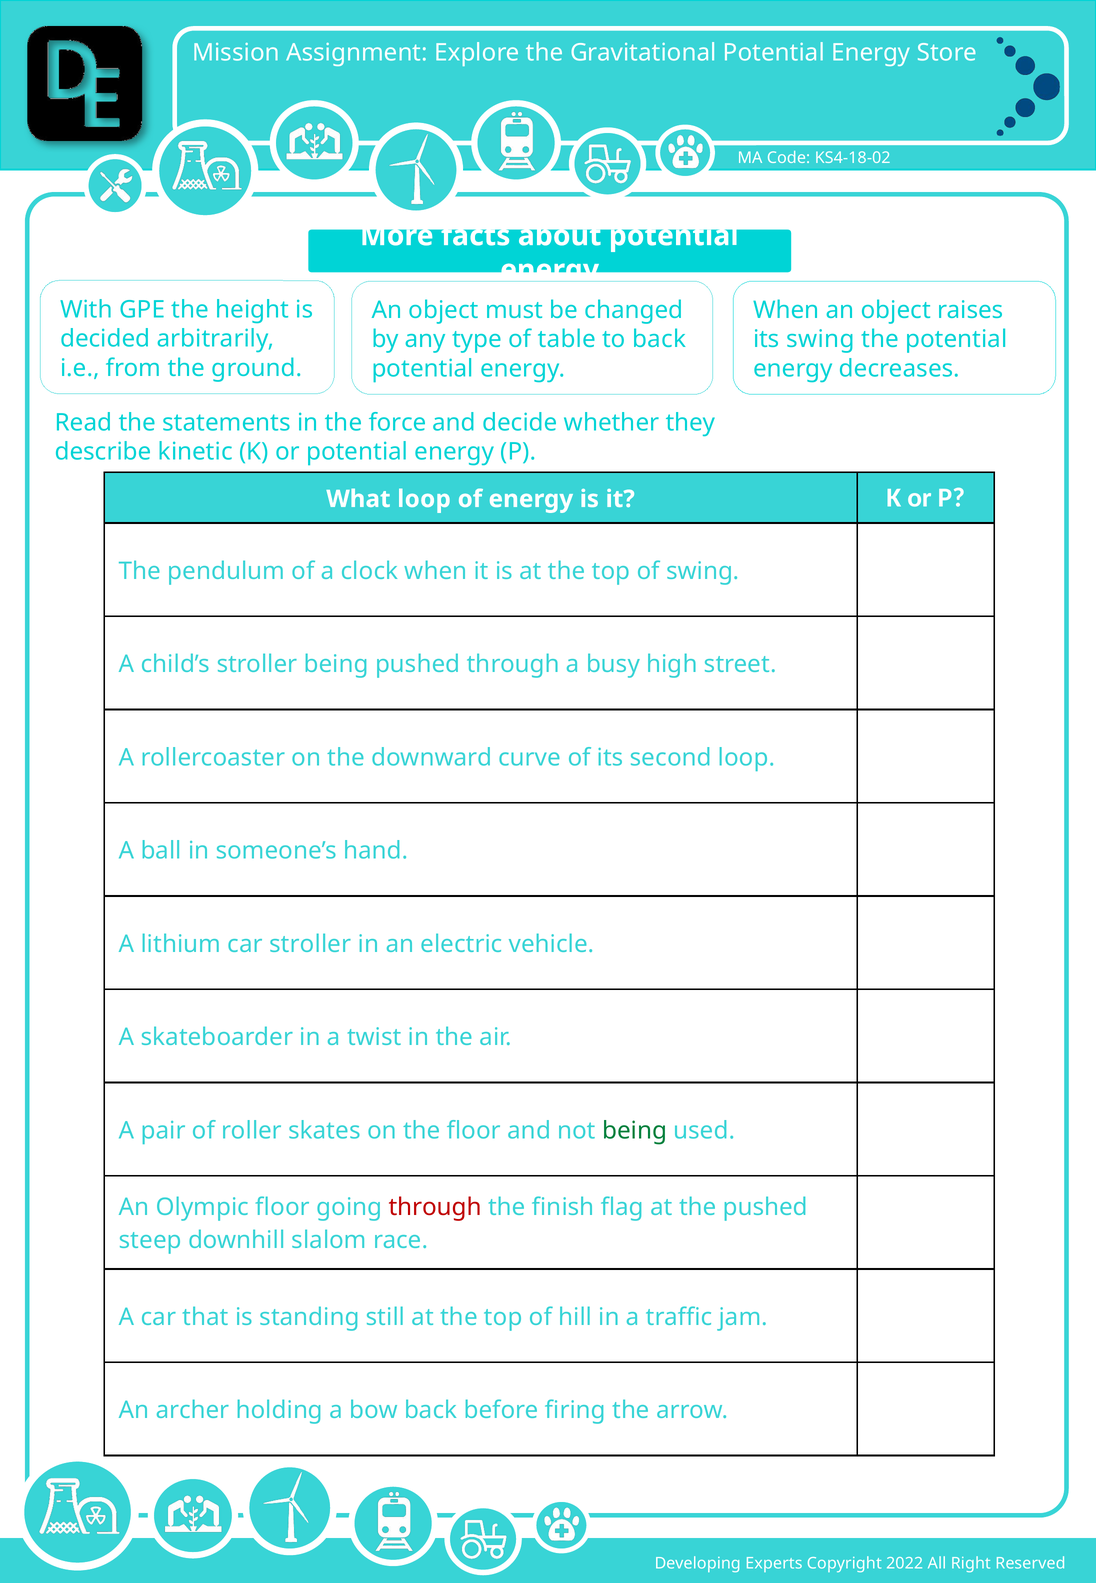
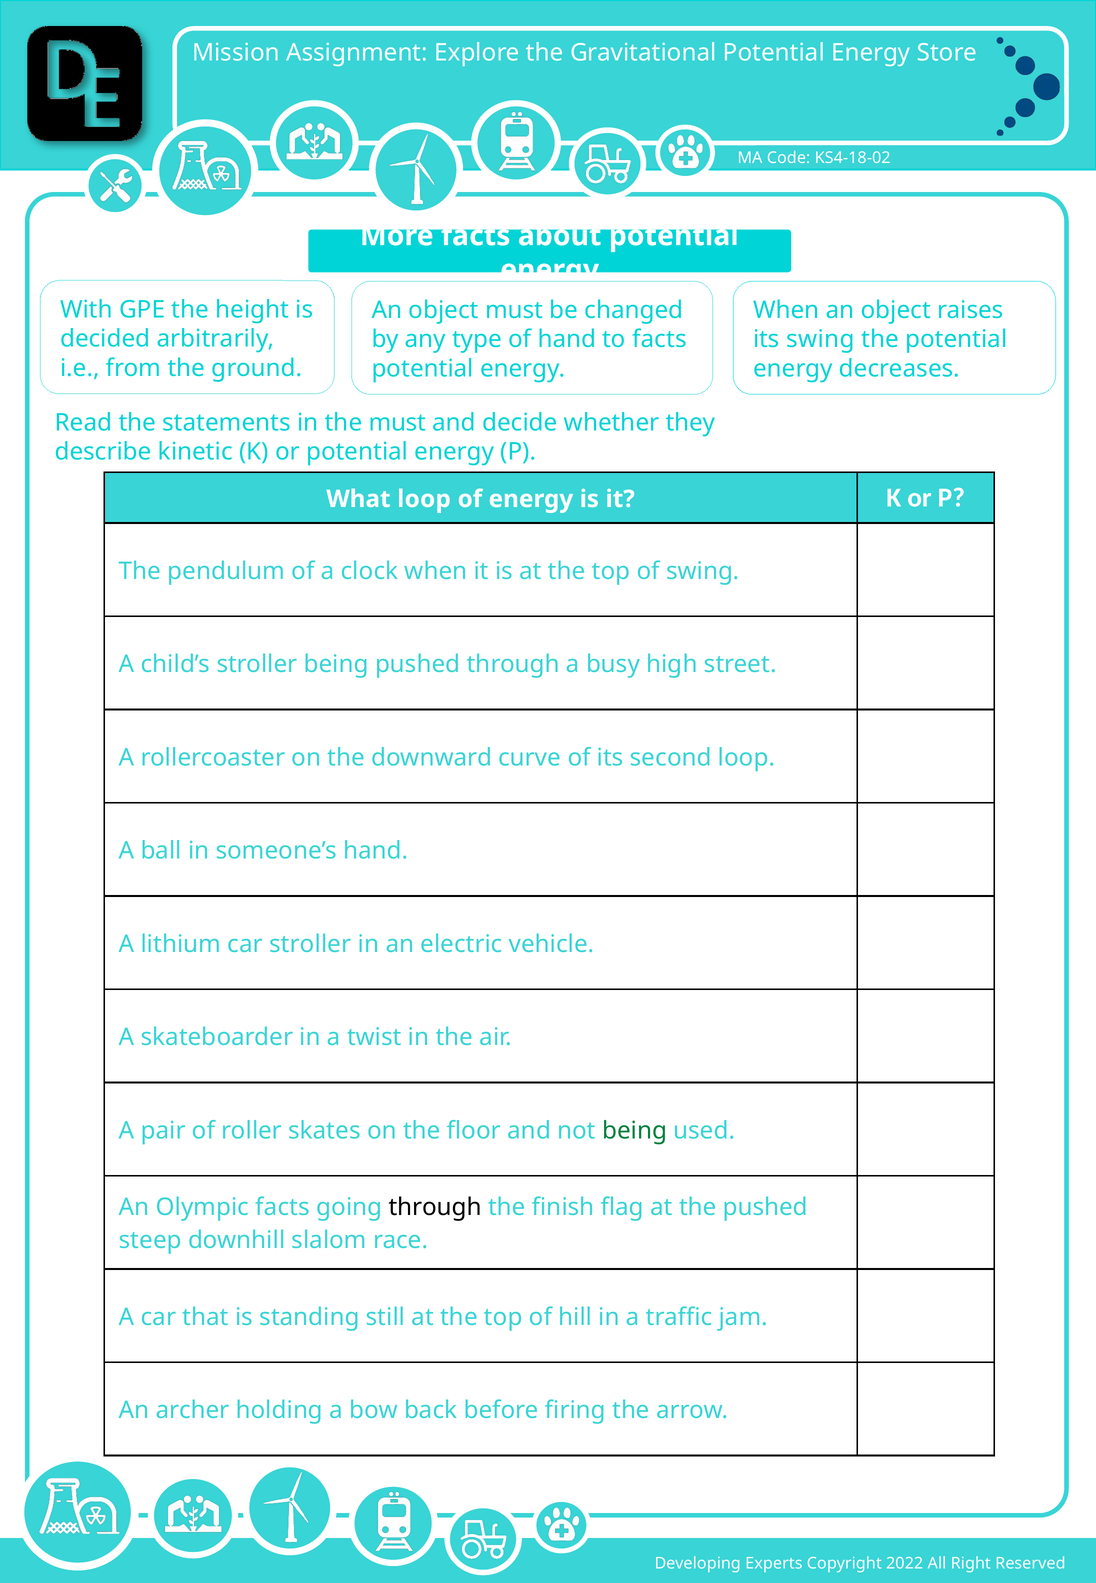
of table: table -> hand (567, 339)
to back: back -> facts (659, 339)
the force: force -> must (397, 423)
Olympic floor: floor -> facts (283, 1207)
through colour: red -> black (435, 1207)
